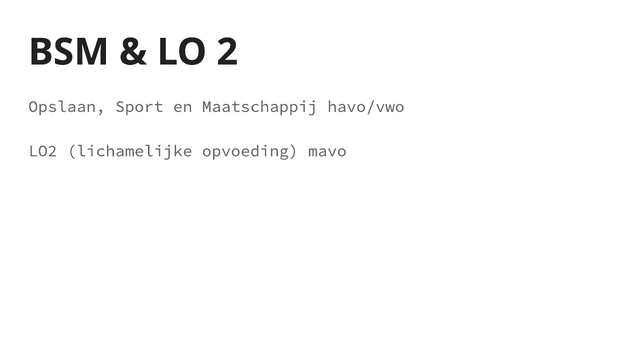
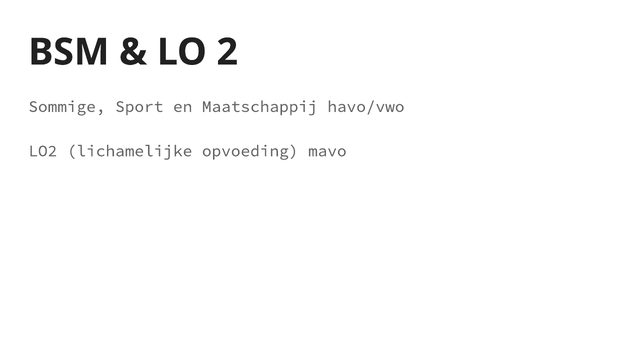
Opslaan: Opslaan -> Sommige (67, 106)
